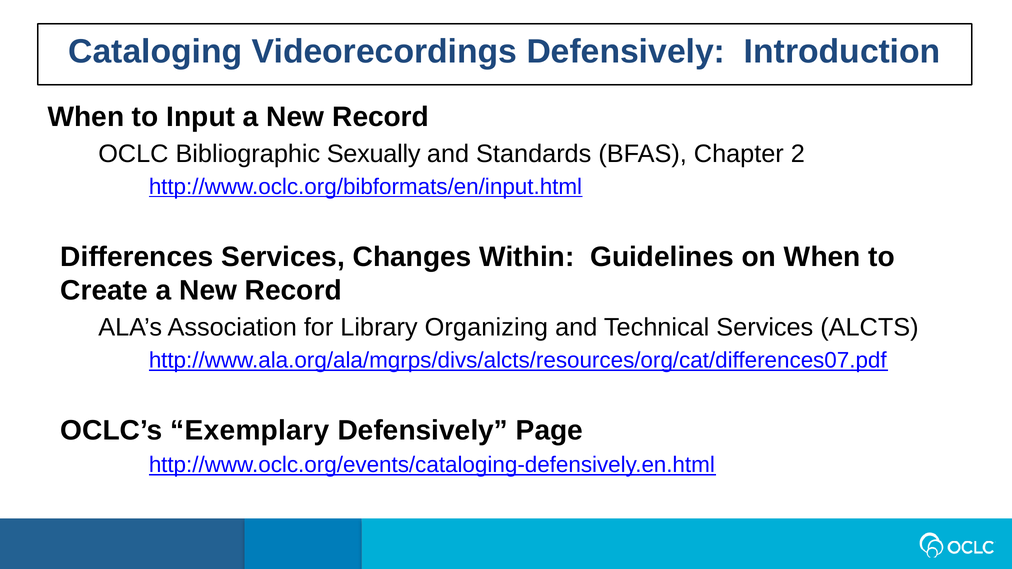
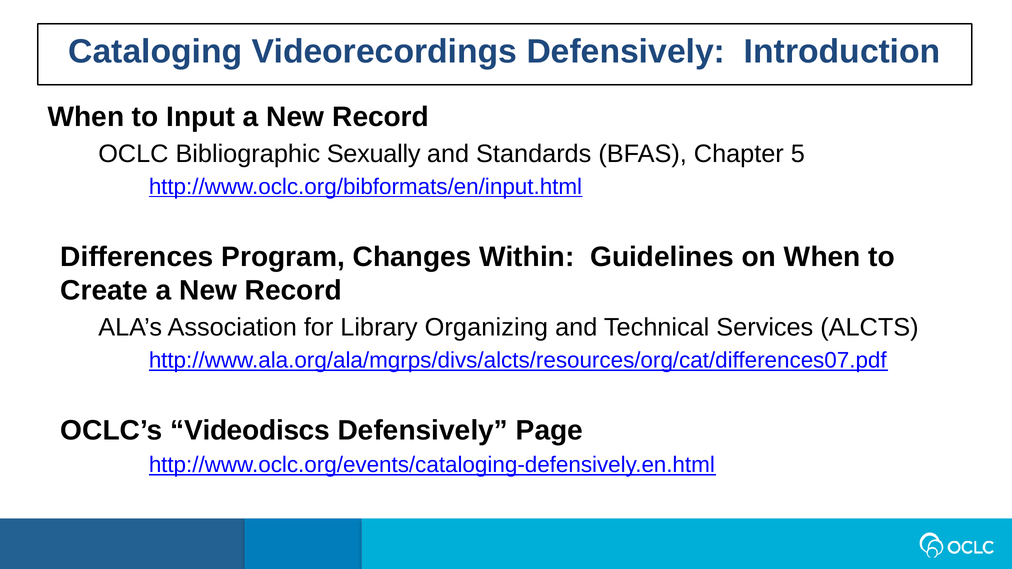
2: 2 -> 5 (798, 154)
Differences Services: Services -> Program (283, 257)
Exemplary: Exemplary -> Videodiscs (250, 431)
